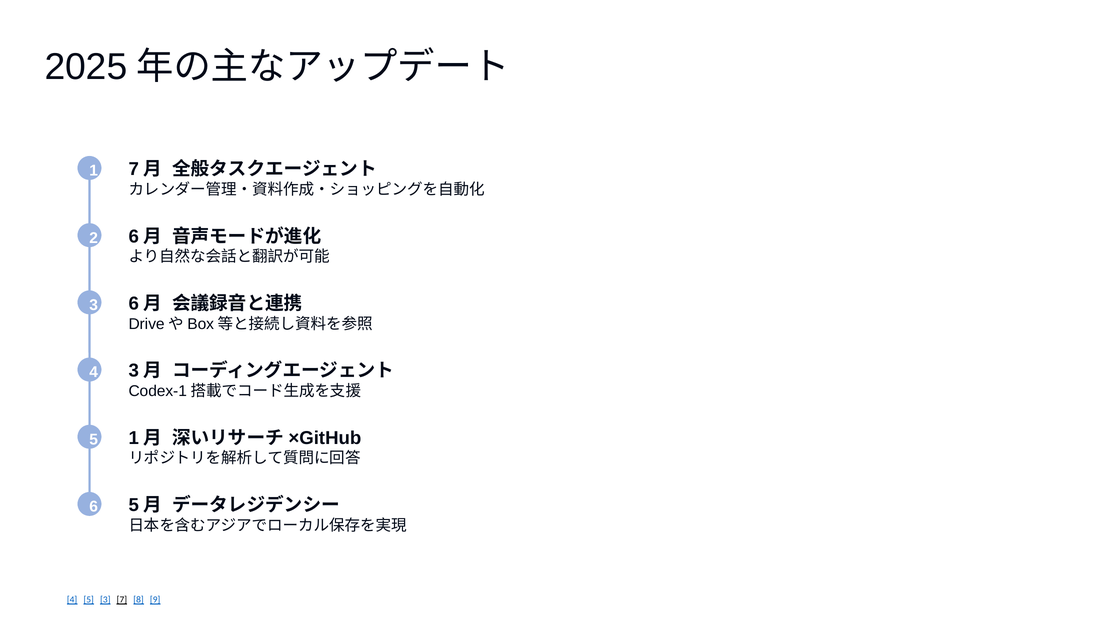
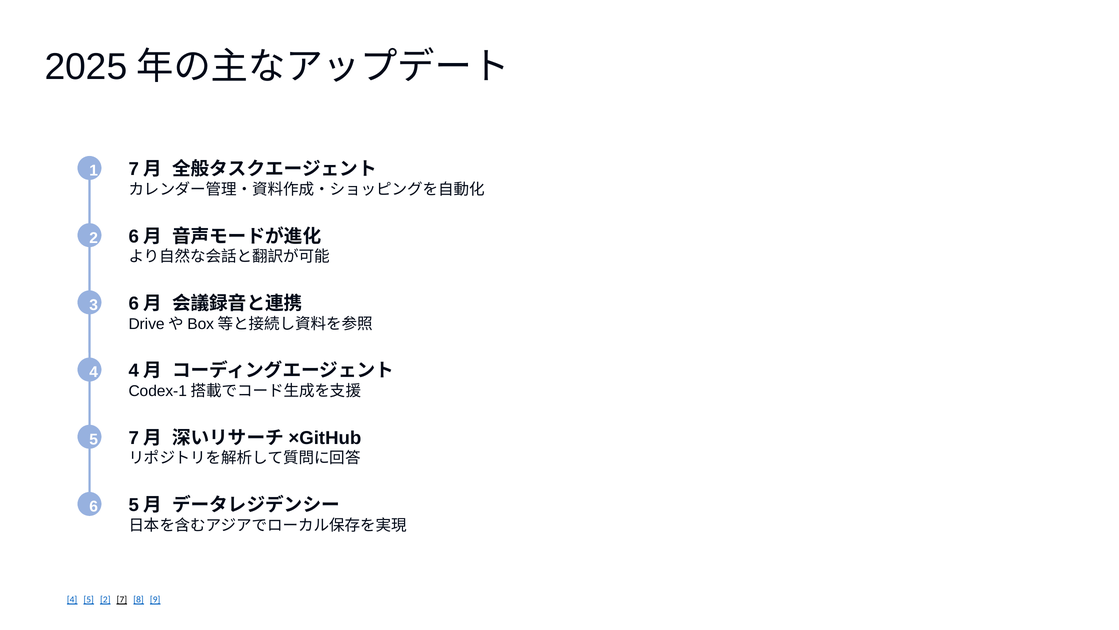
4 3: 3 -> 4 (134, 370)
5 1: 1 -> 7 (134, 438)
5 3: 3 -> 2 (105, 599)
